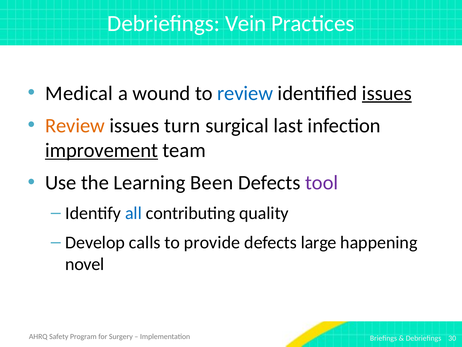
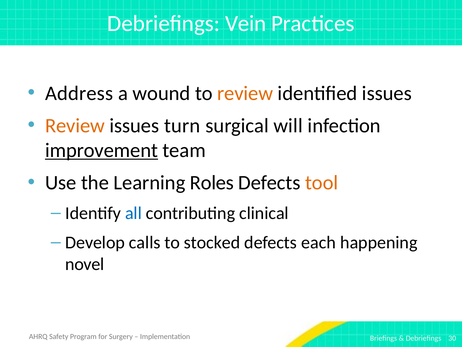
Medical: Medical -> Address (79, 93)
review colour: blue -> orange (245, 93)
issues underline: present -> none (387, 93)
last: last -> will (288, 125)
Been: Been -> Roles (212, 182)
tool colour: purple -> orange (322, 182)
quality: quality -> clinical (264, 213)
provide: provide -> stocked (212, 242)
large: large -> each (319, 242)
